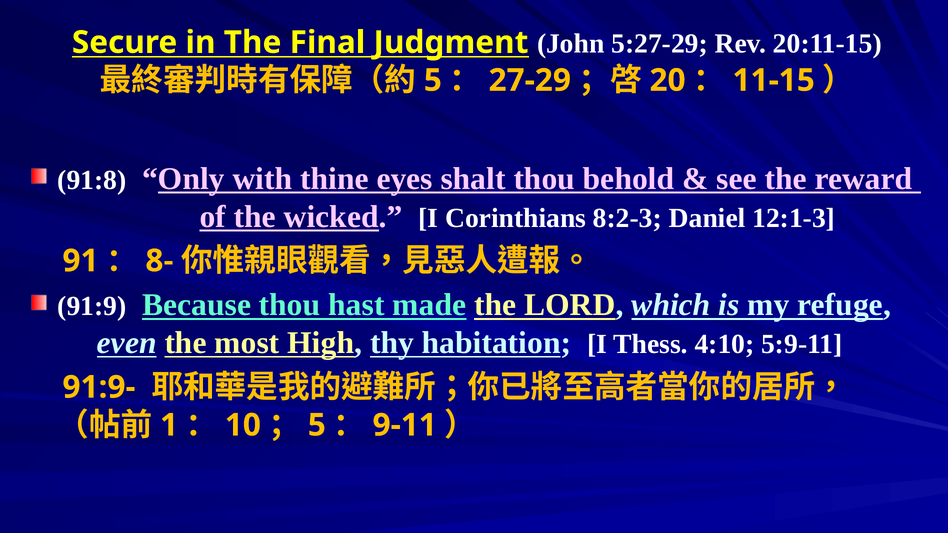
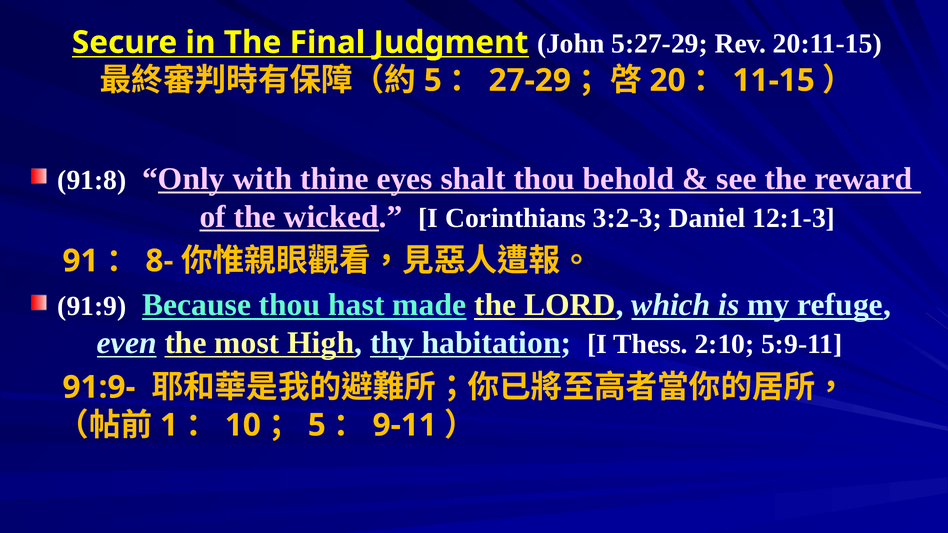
8:2-3: 8:2-3 -> 3:2-3 (627, 218)
4:10: 4:10 -> 2:10 (724, 344)
